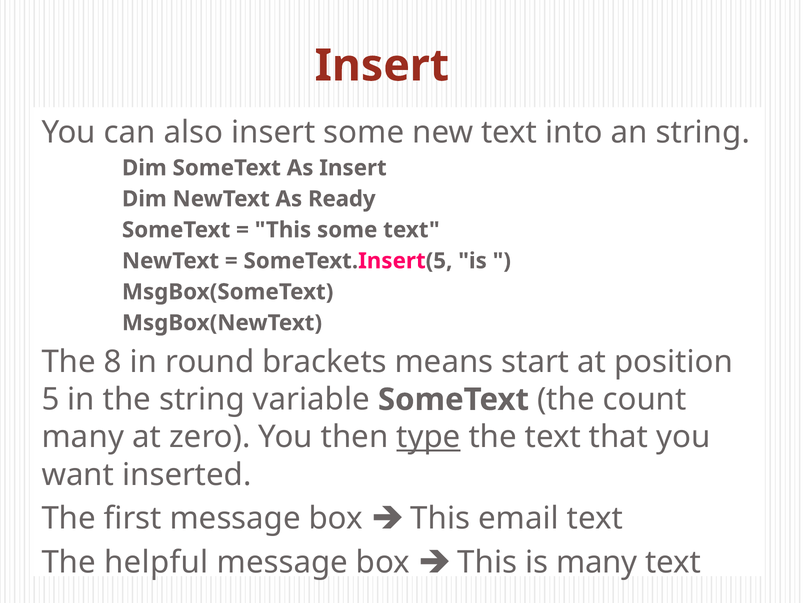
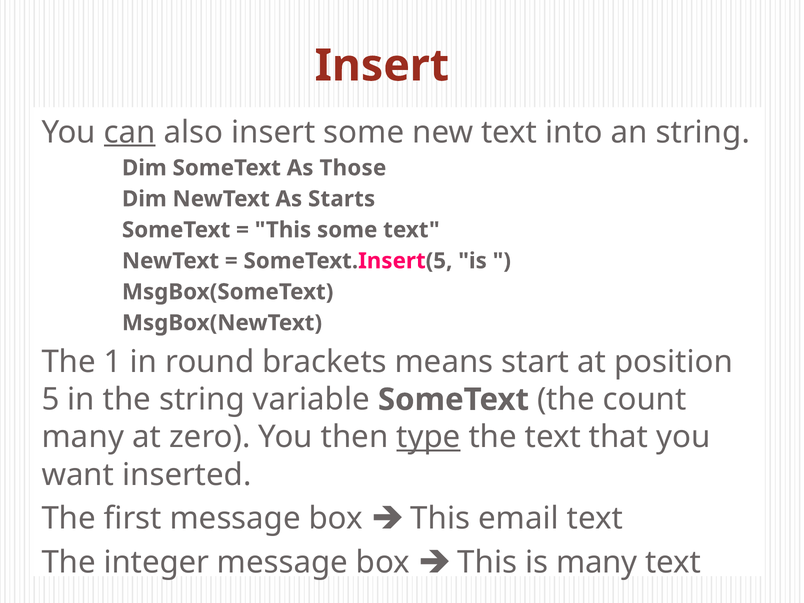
can underline: none -> present (130, 132)
As Insert: Insert -> Those (353, 168)
Ready: Ready -> Starts (342, 199)
8: 8 -> 1 (113, 362)
helpful: helpful -> integer (156, 563)
